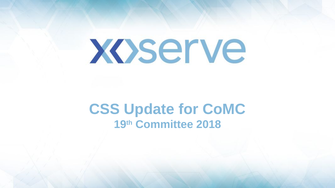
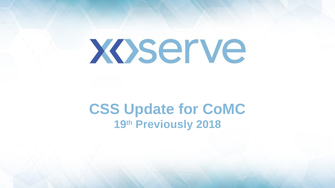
Committee: Committee -> Previously (164, 125)
